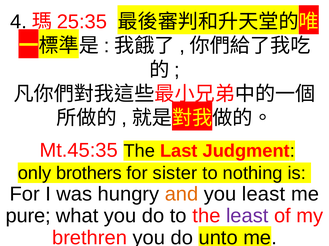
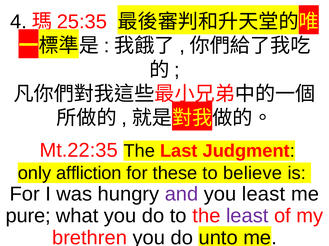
Mt.45:35: Mt.45:35 -> Mt.22:35 (79, 151)
brothers: brothers -> affliction (89, 174)
sister: sister -> these (175, 174)
nothing: nothing -> believe (253, 174)
and colour: orange -> purple (182, 195)
